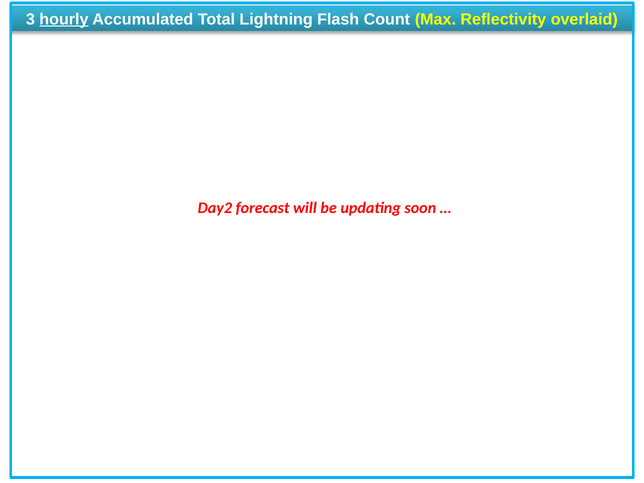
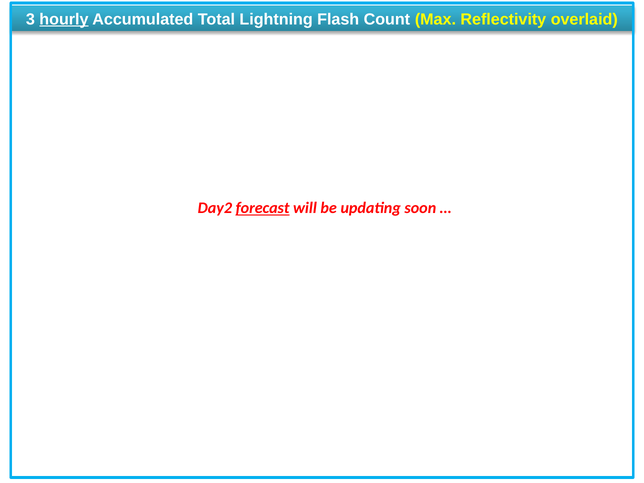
forecast underline: none -> present (263, 208)
